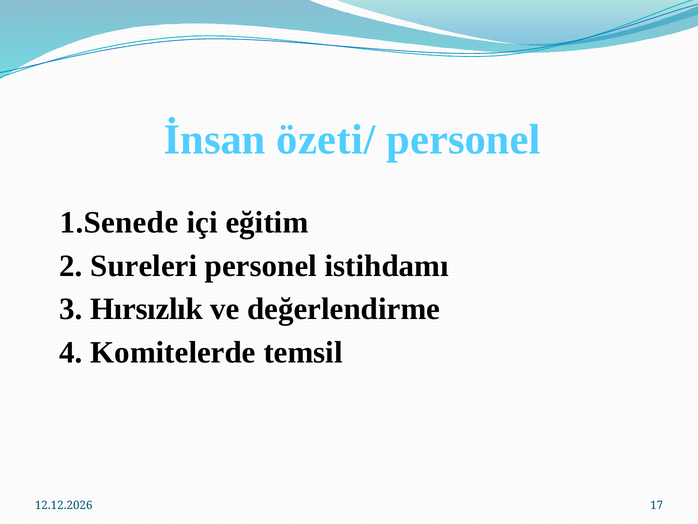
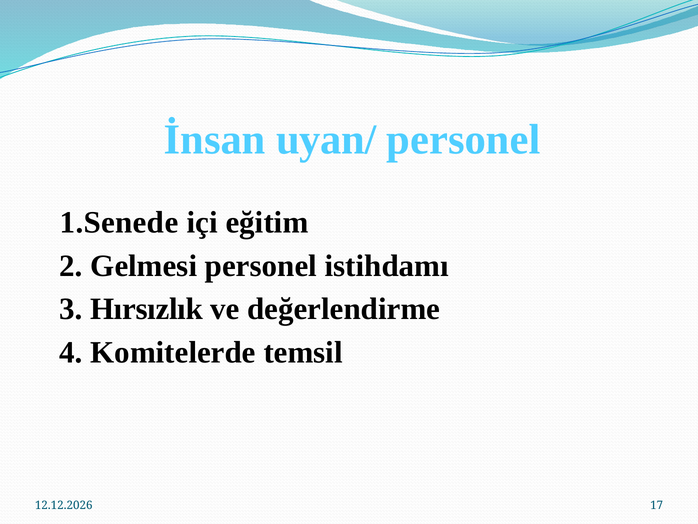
özeti/: özeti/ -> uyan/ (326, 140)
Sureleri: Sureleri -> Gelmesi (144, 265)
